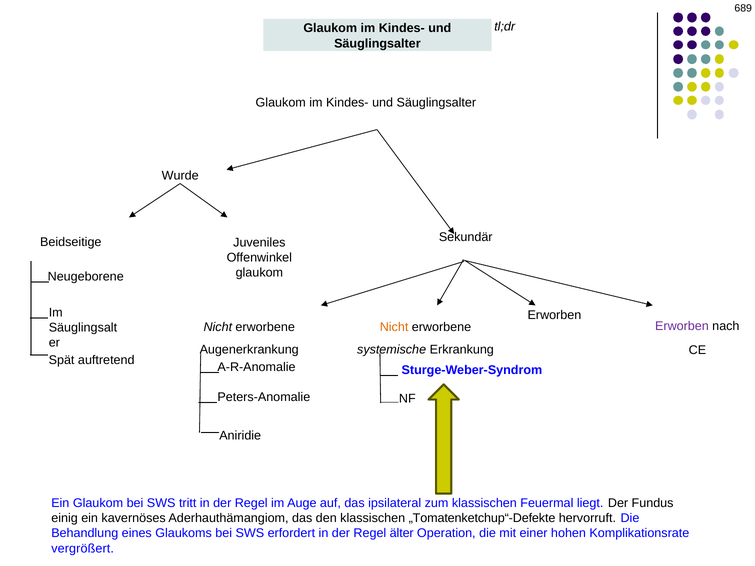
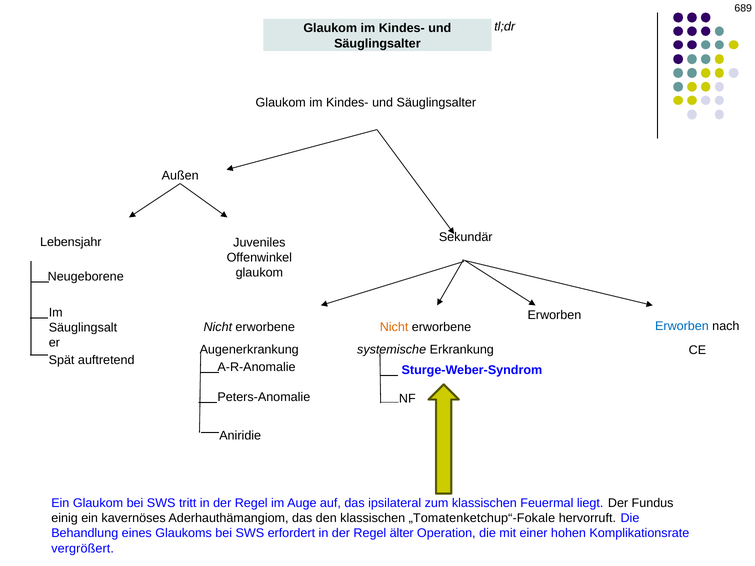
Wurde: Wurde -> Außen (180, 176)
Beidseitige: Beidseitige -> Lebensjahr (71, 242)
Erworben colour: purple -> blue (682, 326)
„Tomatenketchup“-Defekte: „Tomatenketchup“-Defekte -> „Tomatenketchup“-Fokale (482, 518)
